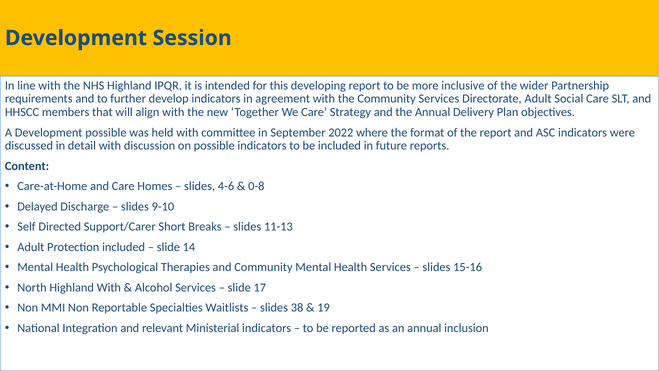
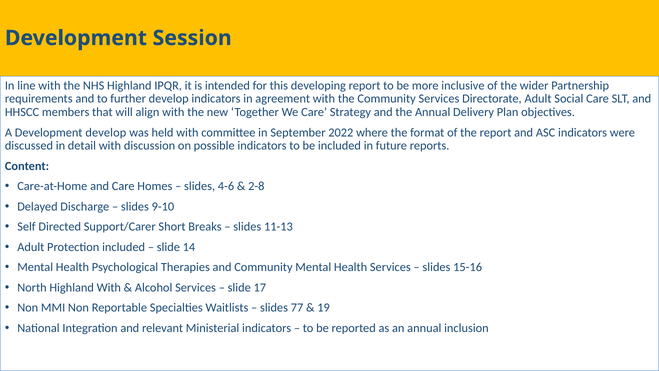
Development possible: possible -> develop (106, 132)
0-8: 0-8 -> 2-8 (256, 186)
38: 38 -> 77 (297, 307)
